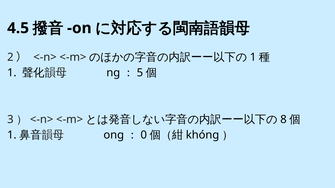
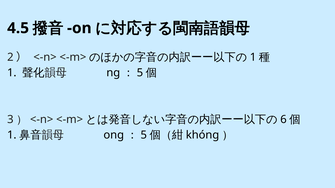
8: 8 -> 6 (283, 120)
0: 0 -> 5 (144, 135)
